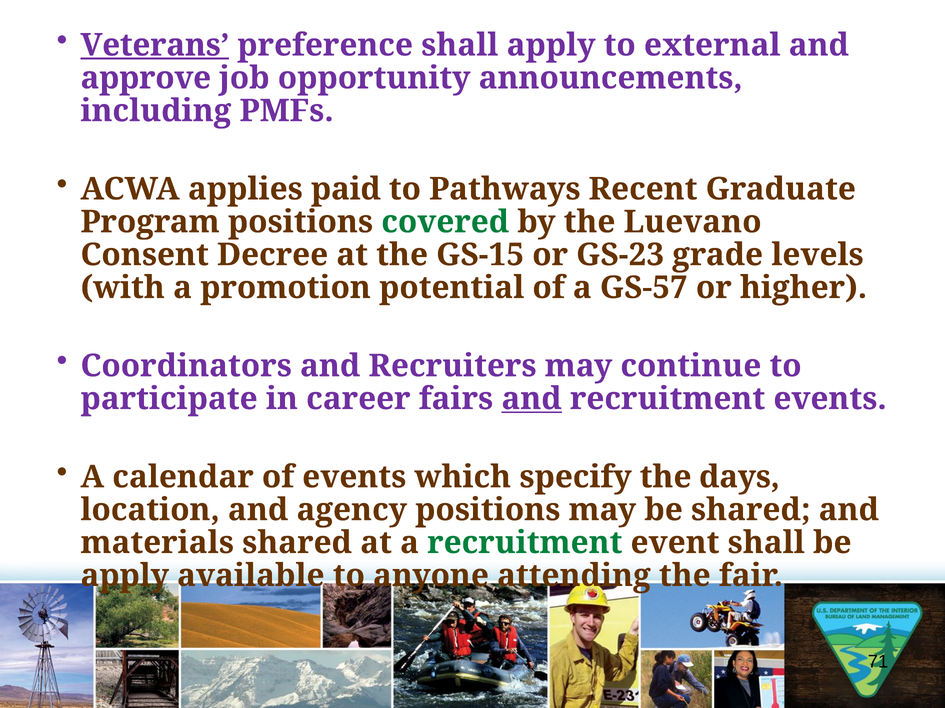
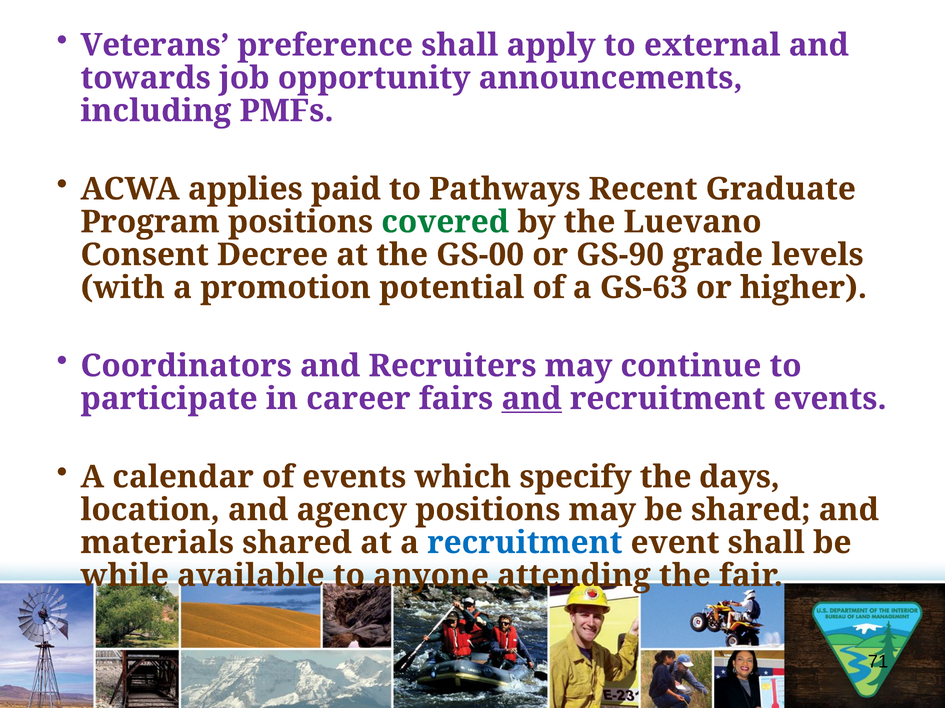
Veterans underline: present -> none (155, 45)
approve: approve -> towards (146, 78)
GS-15: GS-15 -> GS-00 (480, 255)
GS-23: GS-23 -> GS-90 (620, 255)
GS-57: GS-57 -> GS-63 (644, 288)
recruitment colour: green -> blue (525, 543)
apply: apply -> while (125, 576)
